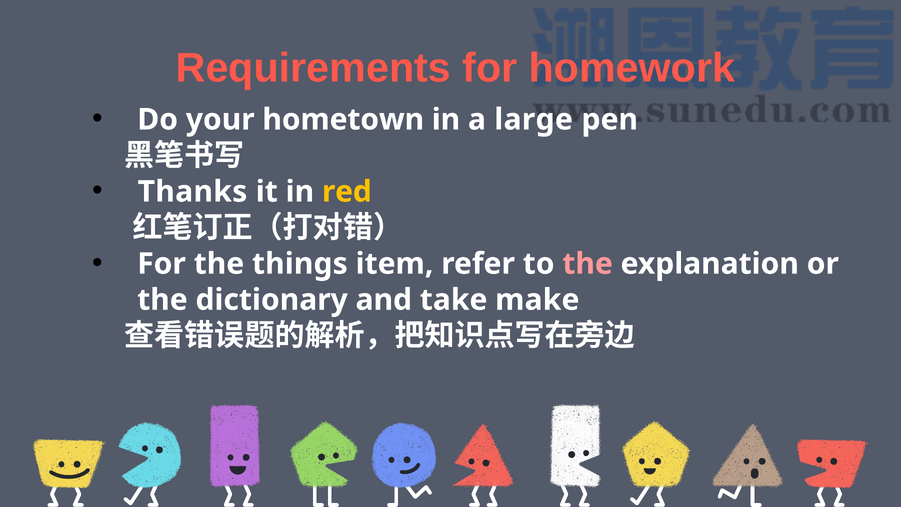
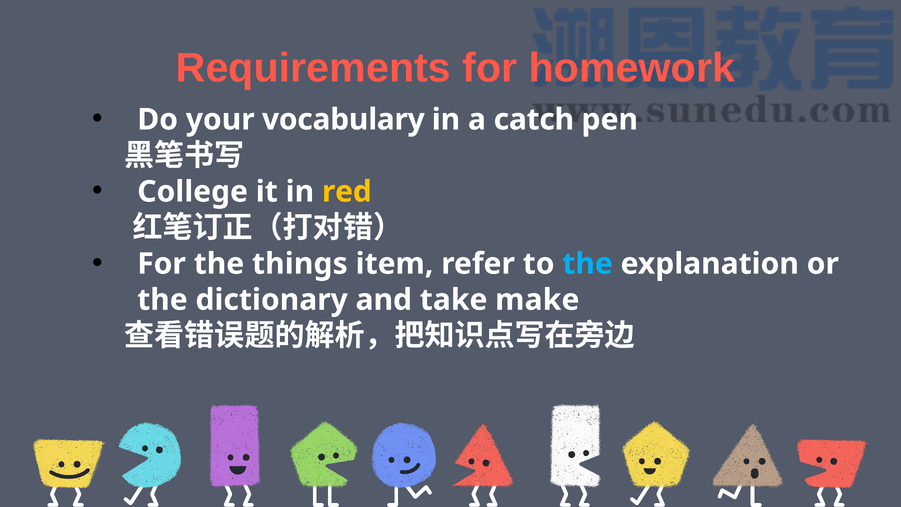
hometown: hometown -> vocabulary (343, 120)
large: large -> catch (534, 120)
Thanks: Thanks -> College (193, 192)
the colour: pink -> light blue (588, 264)
